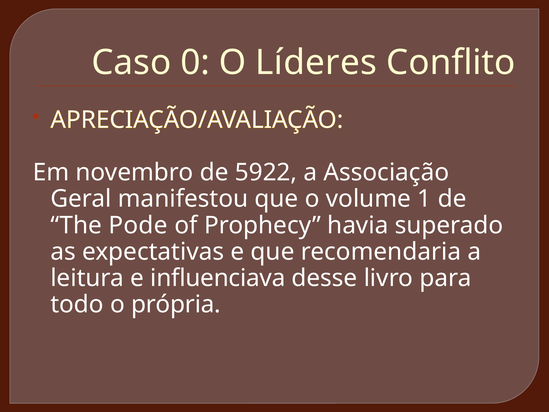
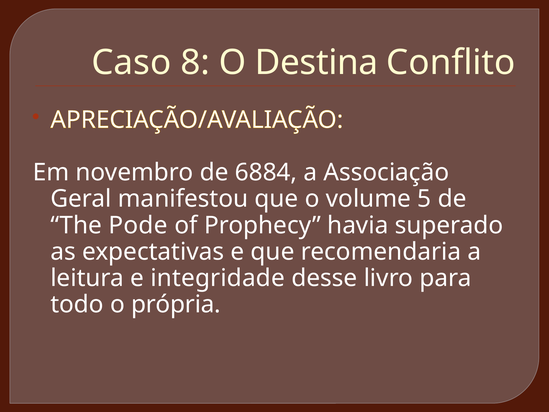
0: 0 -> 8 (195, 63)
Líderes: Líderes -> Destina (316, 63)
5922: 5922 -> 6884 (266, 172)
1: 1 -> 5 (424, 199)
influenciava: influenciava -> integridade (218, 278)
